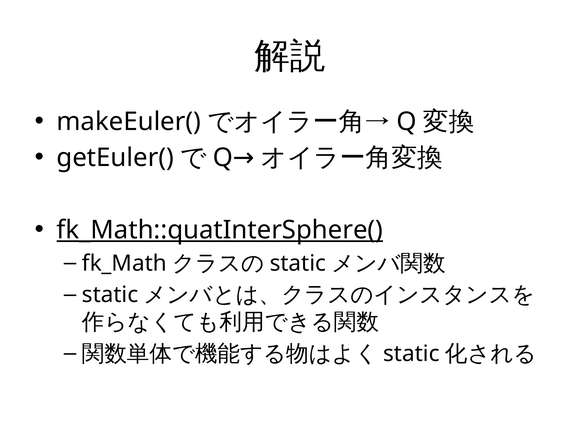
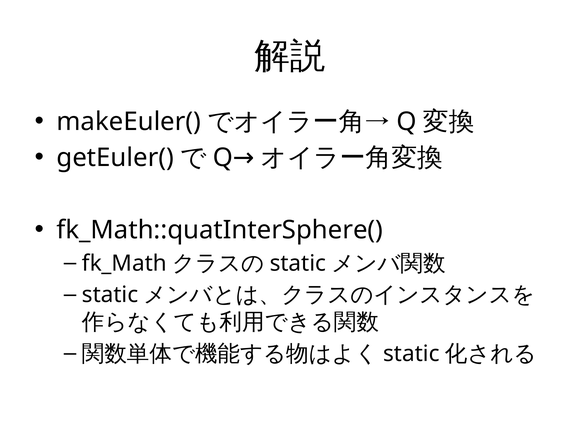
fk_Math::quatInterSphere( underline: present -> none (220, 230)
